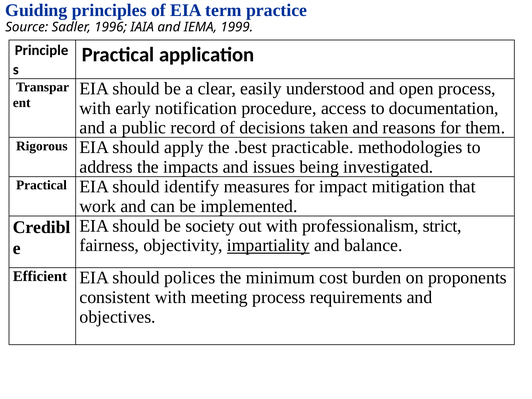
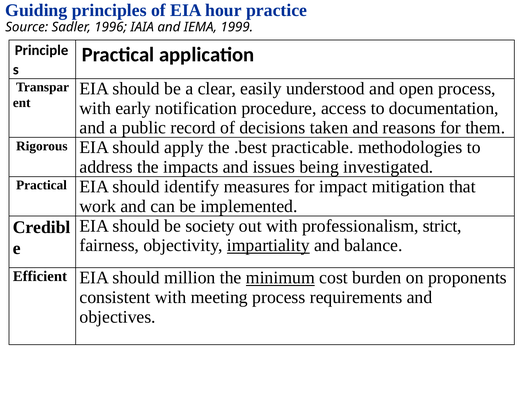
term: term -> hour (223, 10)
polices: polices -> million (190, 278)
minimum underline: none -> present (280, 278)
